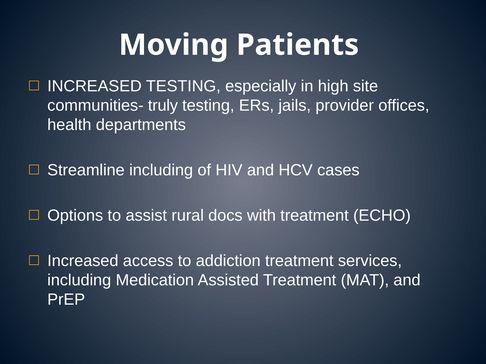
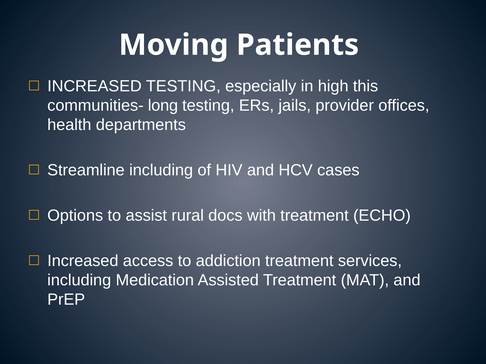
site: site -> this (366, 86)
truly: truly -> long (163, 106)
